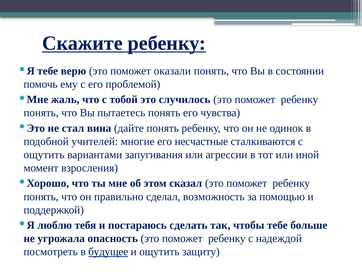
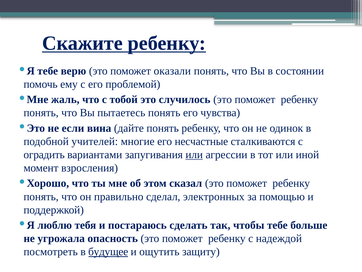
стал: стал -> если (73, 128)
ощутить: ощутить -> оградить (44, 154)
или underline: none -> present (194, 154)
возможность: возможность -> электронных (214, 196)
